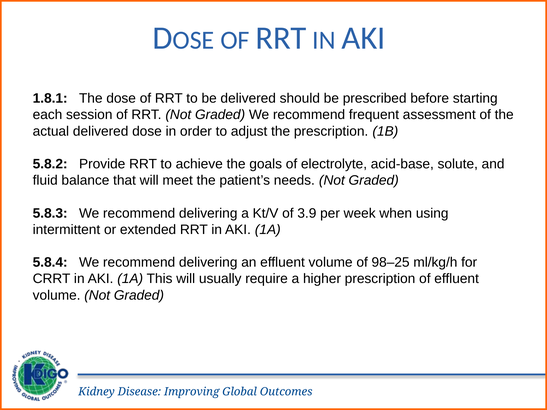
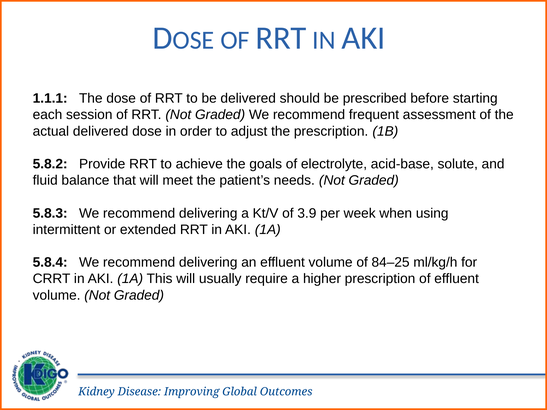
1.8.1: 1.8.1 -> 1.1.1 (50, 98)
98–25: 98–25 -> 84–25 (391, 263)
